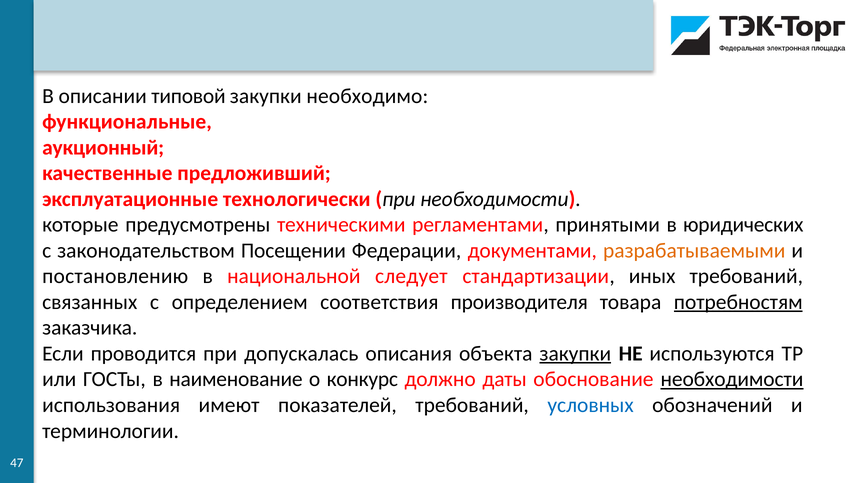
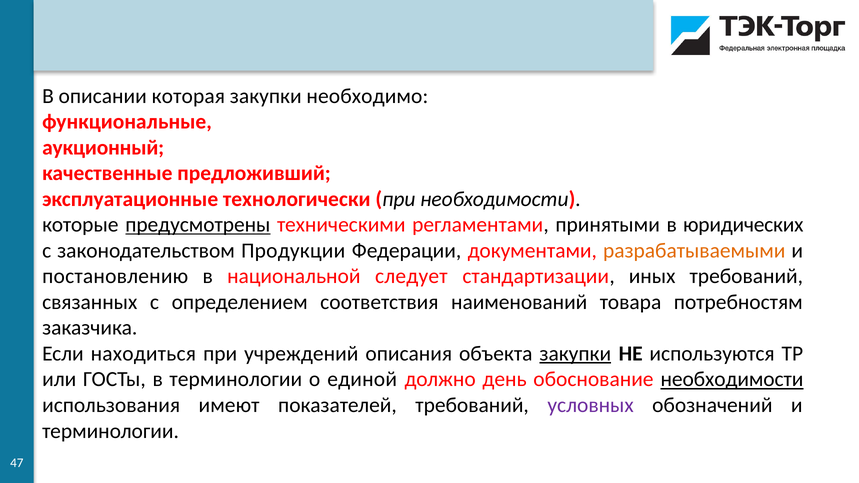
типовой: типовой -> которая (188, 96)
предусмотрены underline: none -> present (198, 225)
Посещении: Посещении -> Продукции (293, 251)
производителя: производителя -> наименований (519, 302)
потребностям underline: present -> none (738, 302)
проводится: проводится -> находиться (143, 354)
допускалась: допускалась -> учреждений (301, 354)
в наименование: наименование -> терминологии (236, 380)
конкурс: конкурс -> единой (362, 380)
даты: даты -> день (505, 380)
условных colour: blue -> purple (591, 405)
